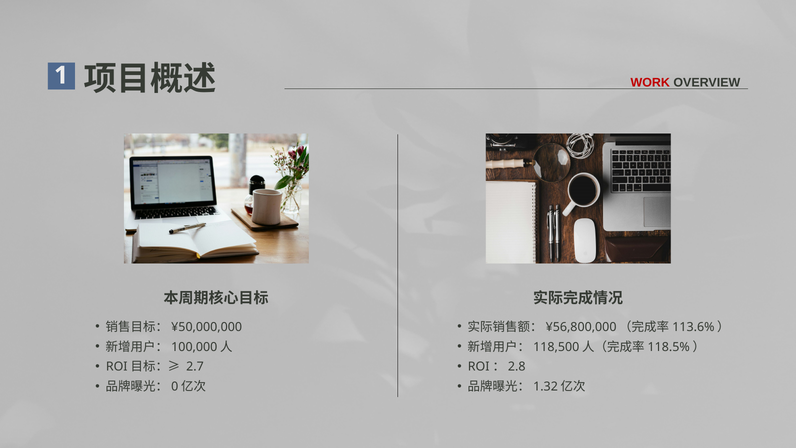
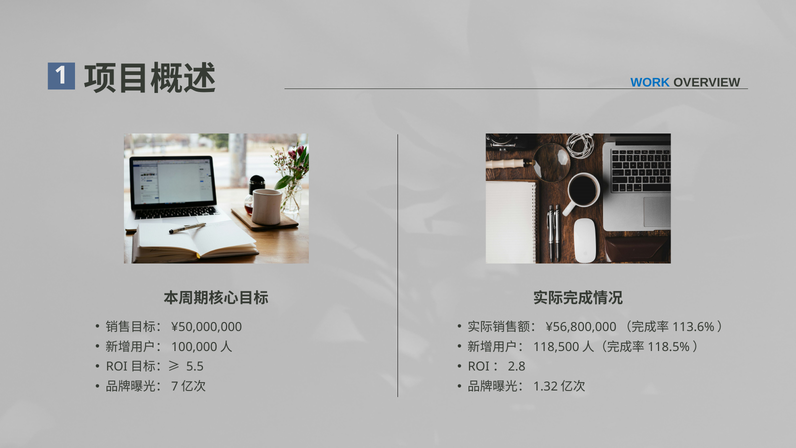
WORK colour: red -> blue (650, 83)
2.7: 2.7 -> 5.5 (195, 367)
0: 0 -> 7 (175, 387)
